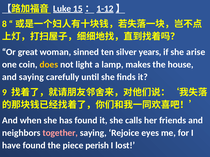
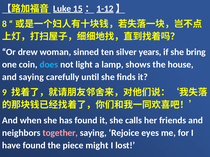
great: great -> drew (28, 52)
arise: arise -> bring (196, 52)
does colour: yellow -> light blue (49, 65)
makes: makes -> shows (138, 65)
perish: perish -> might (97, 146)
